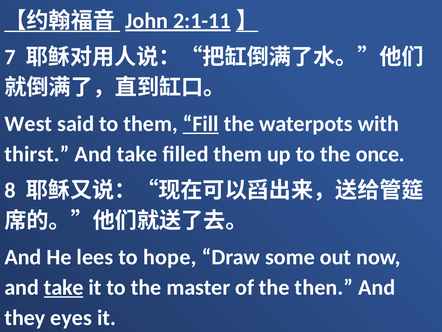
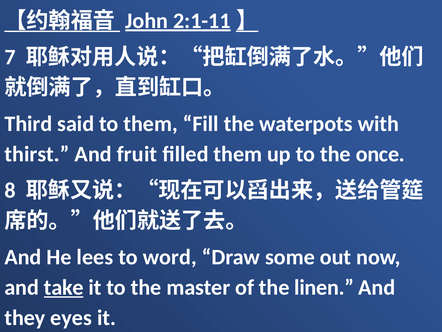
West: West -> Third (28, 124)
Fill underline: present -> none (201, 124)
take: take -> fruit (137, 154)
hope: hope -> word (170, 257)
then: then -> linen (324, 287)
